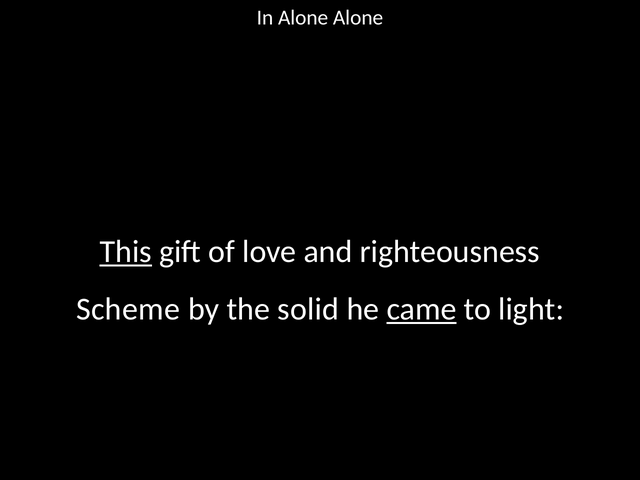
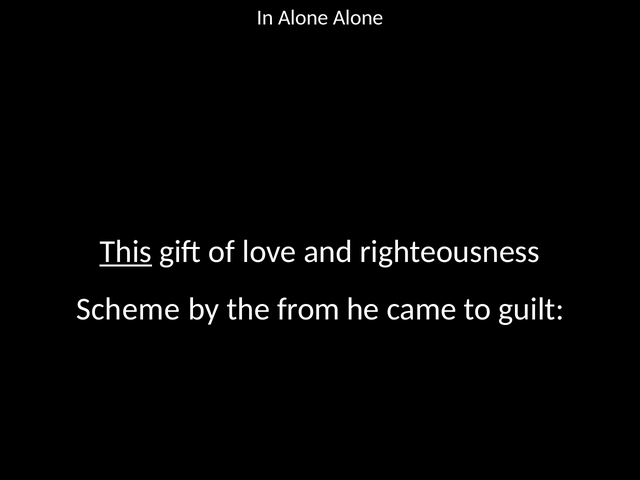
solid: solid -> from (308, 309)
came underline: present -> none (422, 309)
light: light -> guilt (531, 309)
